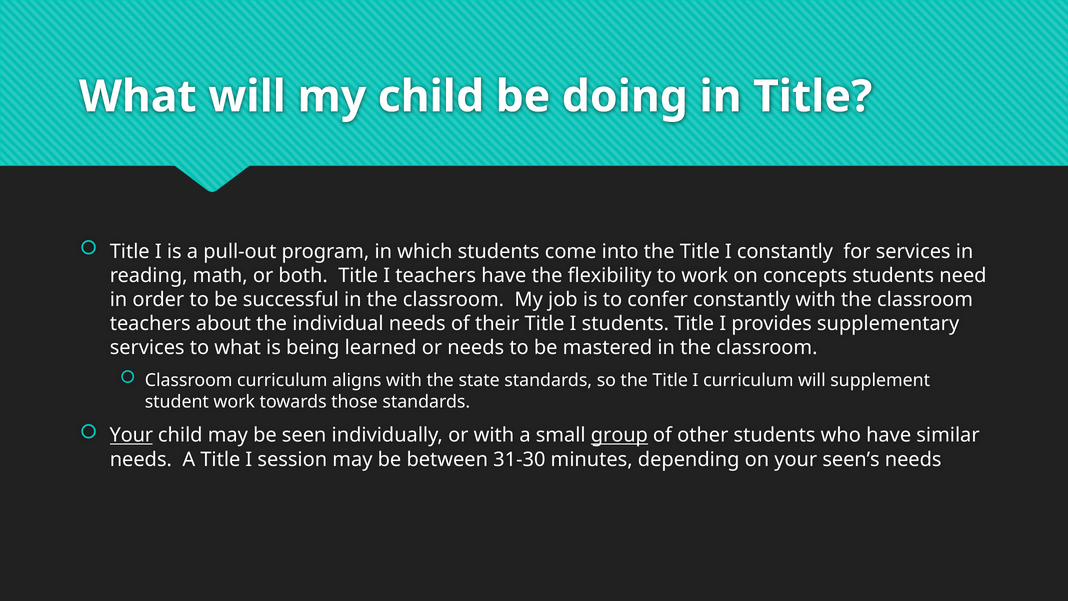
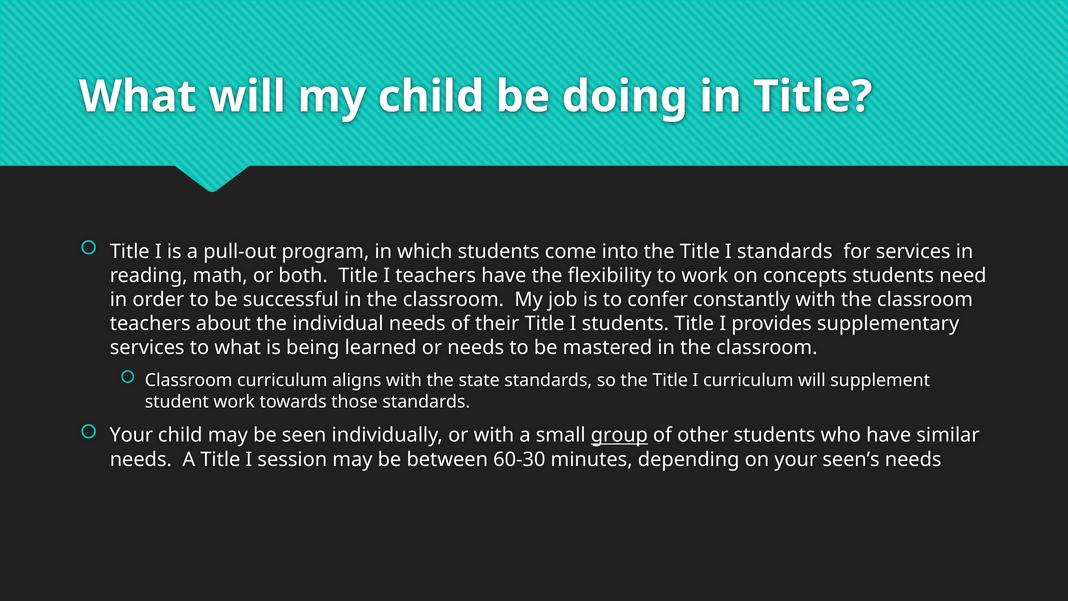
I constantly: constantly -> standards (785, 251)
Your underline: present -> none (131, 435)
31-30: 31-30 -> 60-30 (519, 459)
